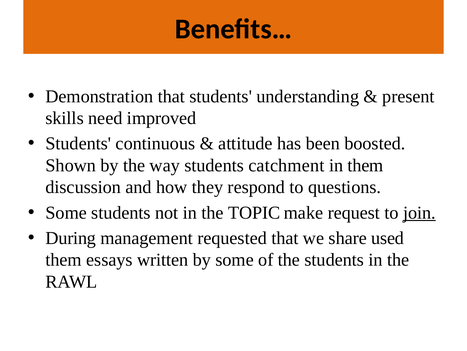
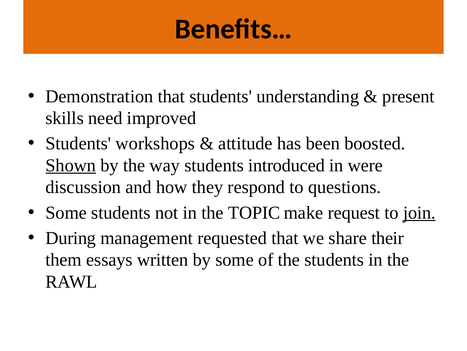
continuous: continuous -> workshops (155, 143)
Shown underline: none -> present (71, 165)
catchment: catchment -> introduced (287, 165)
in them: them -> were (365, 165)
used: used -> their (388, 238)
